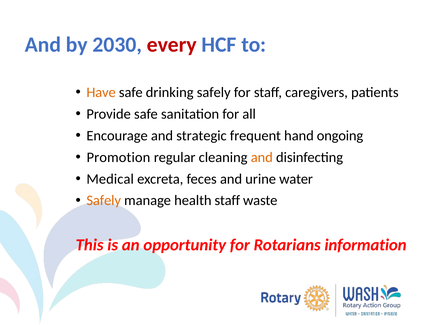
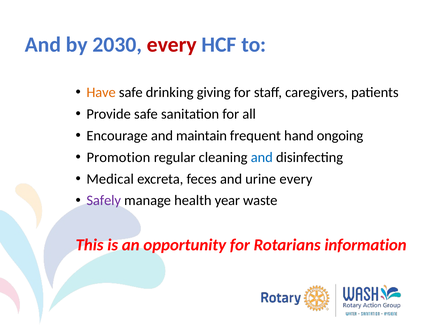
drinking safely: safely -> giving (214, 92)
strategic: strategic -> maintain (202, 136)
and colour: orange -> blue (262, 157)
urine water: water -> every (296, 179)
Safely colour: orange -> purple (104, 200)
health staff: staff -> year (227, 200)
